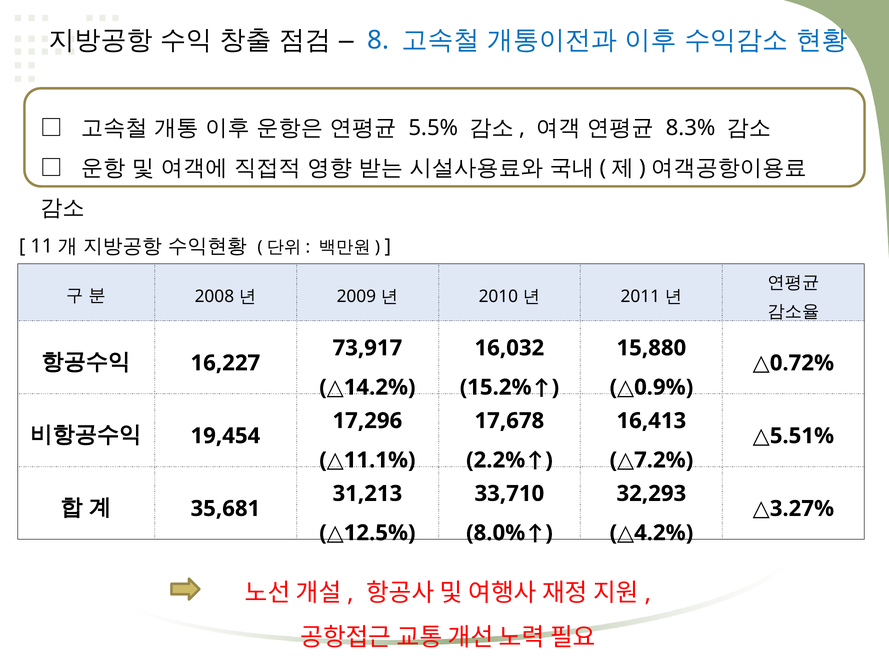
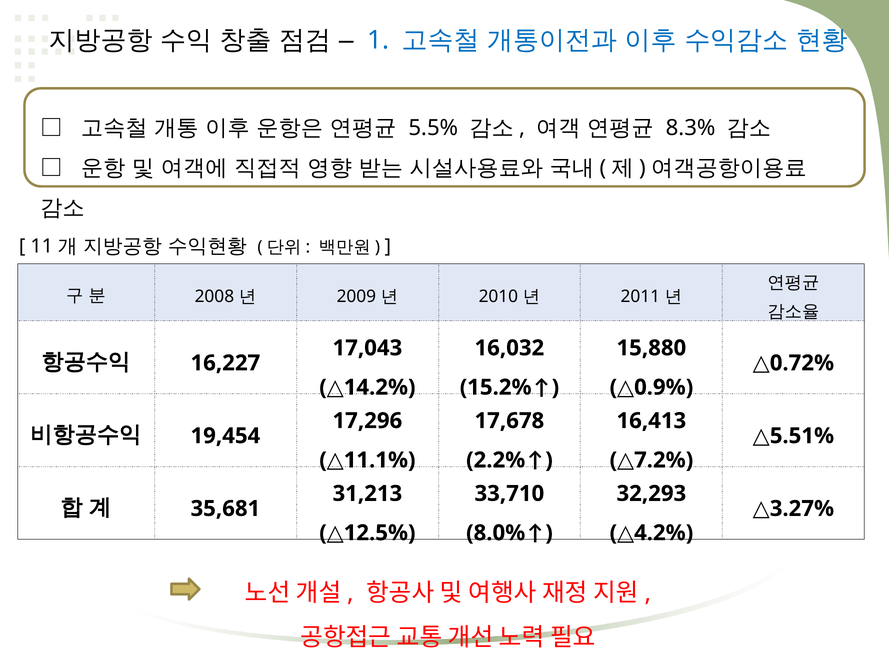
8: 8 -> 1 (378, 40)
73,917: 73,917 -> 17,043 (367, 348)
